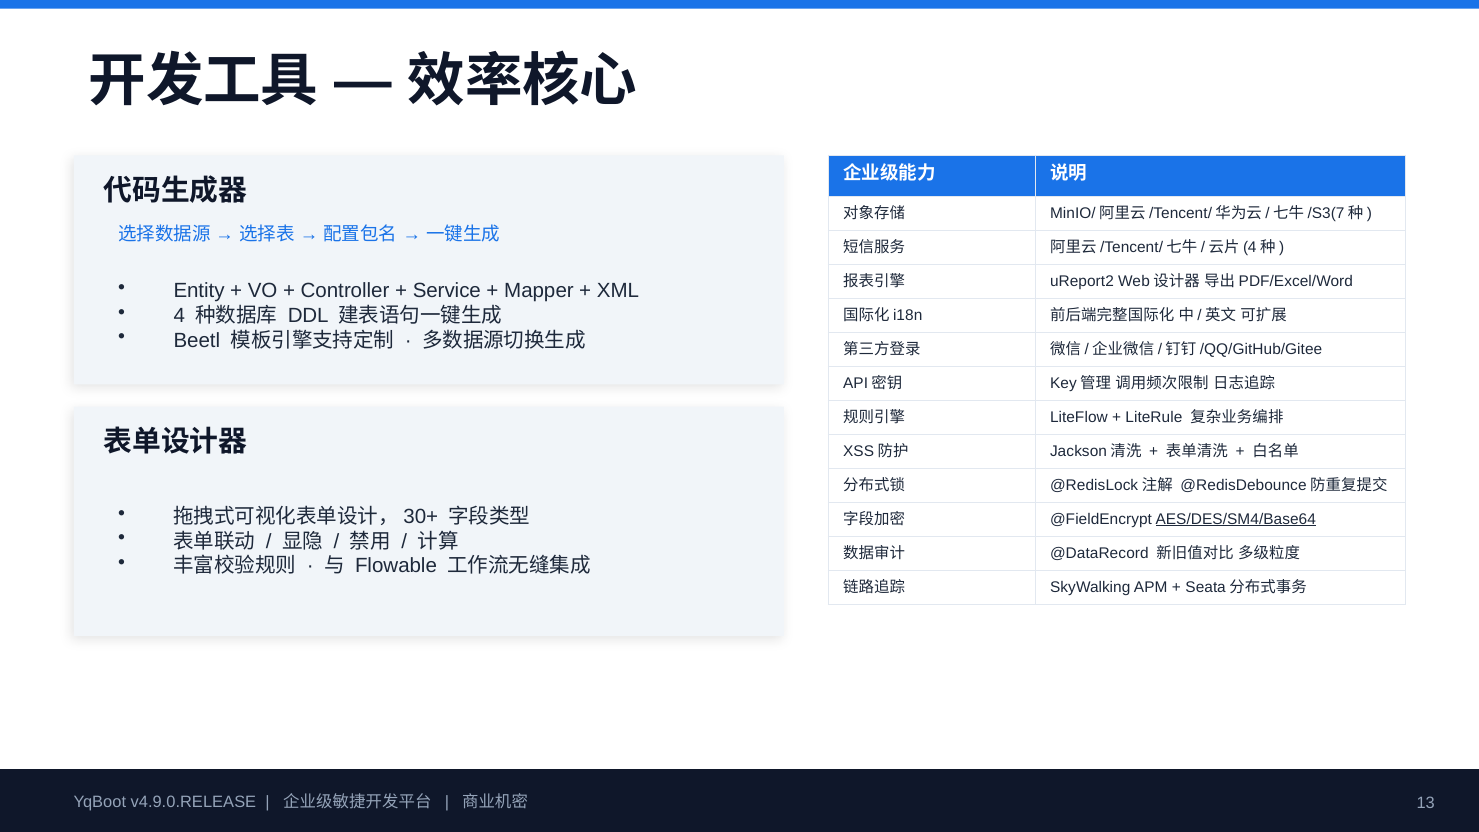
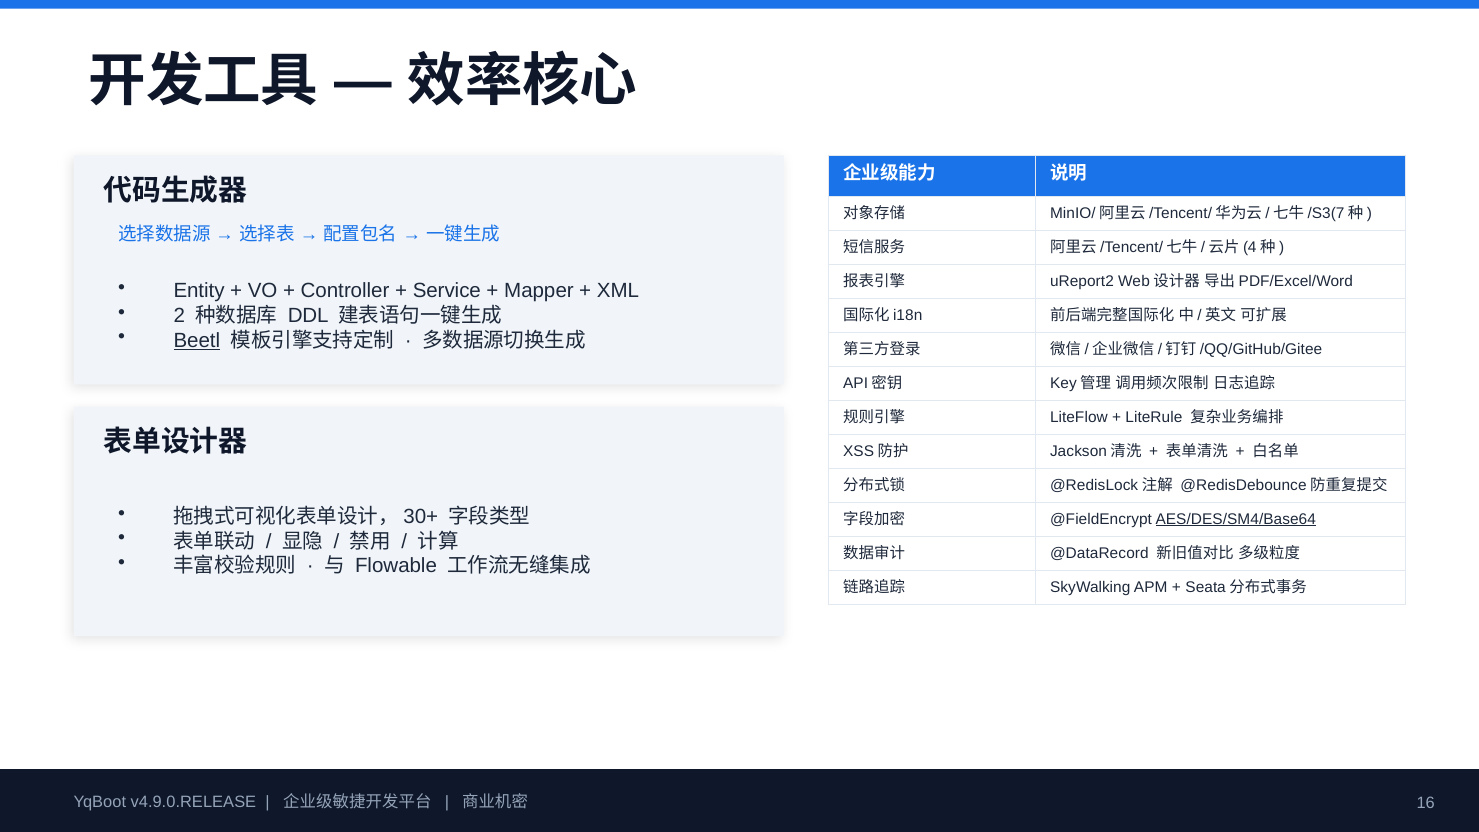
4: 4 -> 2 (179, 316)
Beetl underline: none -> present (197, 340)
13: 13 -> 16 (1426, 803)
